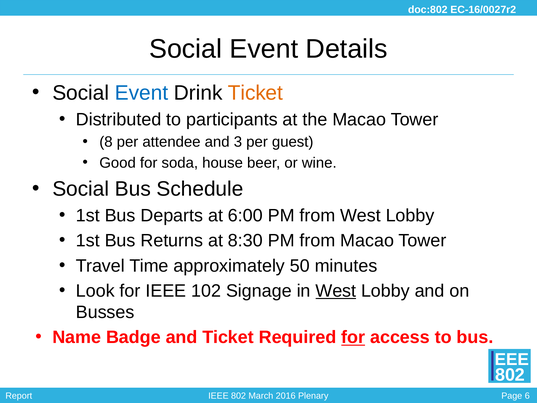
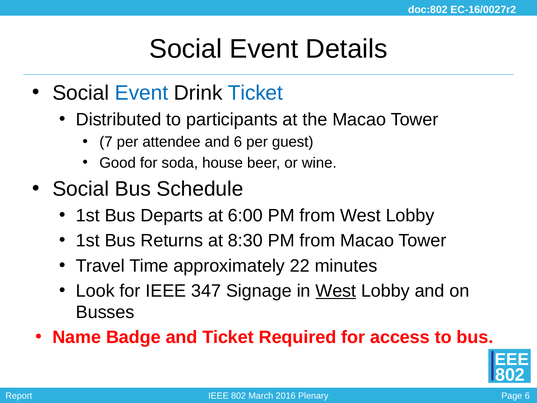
Ticket colour: orange -> blue (255, 93)
8: 8 -> 7 (106, 142)
and 3: 3 -> 6 (238, 142)
50: 50 -> 22 (300, 266)
102: 102 -> 347 (206, 291)
for underline: present -> none (353, 337)
